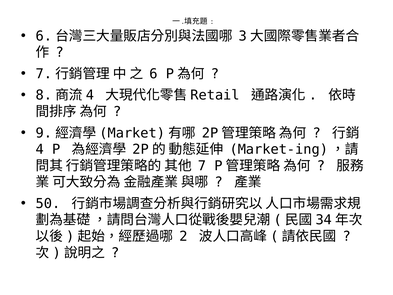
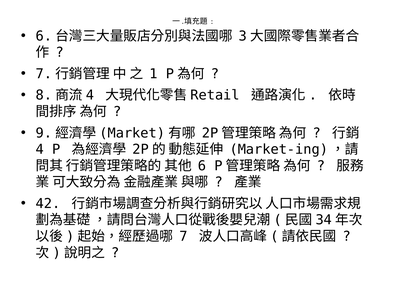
6: 6 -> 1 (154, 74)
7: 7 -> 6 (202, 166)
50: 50 -> 42 (48, 203)
2: 2 -> 7 (183, 236)
